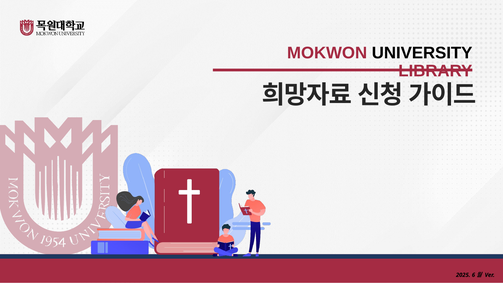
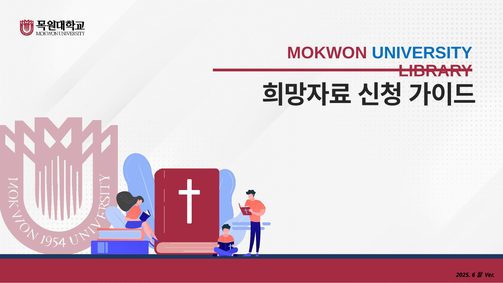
UNIVERSITY colour: black -> blue (422, 53)
